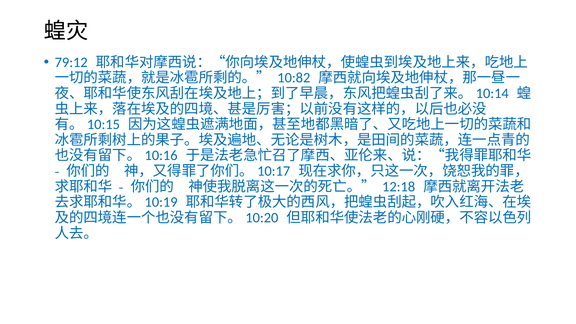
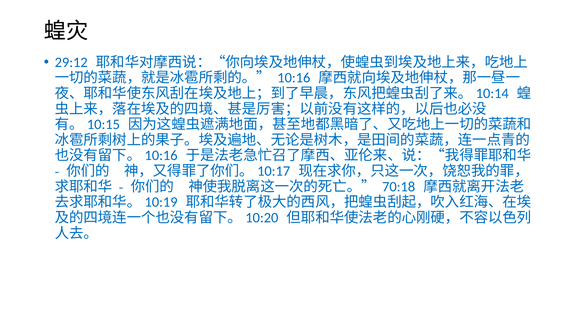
79:12: 79:12 -> 29:12 (71, 62)
10:82: 10:82 -> 10:16 (294, 78)
12:18: 12:18 -> 70:18 (399, 187)
